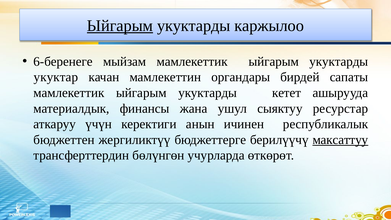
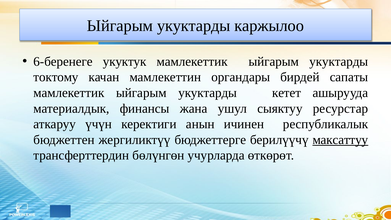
Ыйгарым underline: present -> none (120, 26)
мыйзам: мыйзам -> укуктук (125, 62)
укуктар: укуктар -> токтому (56, 77)
